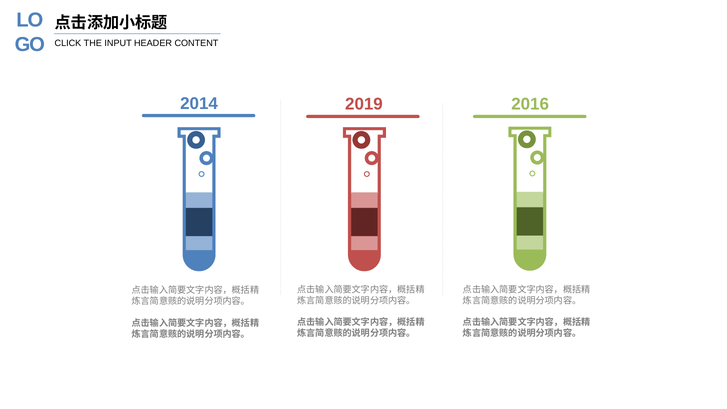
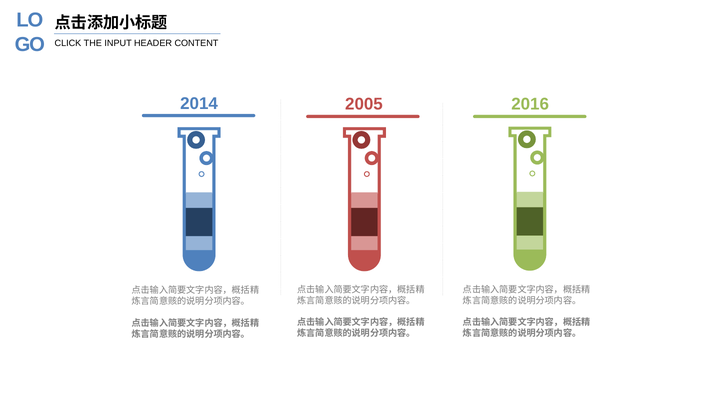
2019: 2019 -> 2005 (364, 104)
